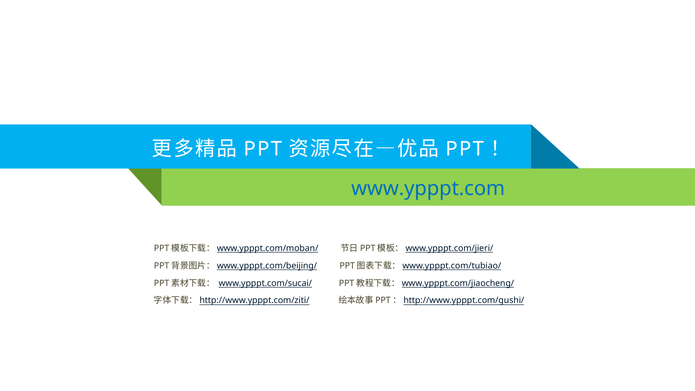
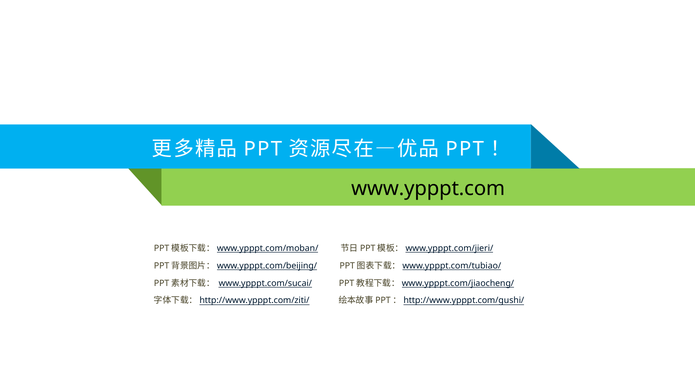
www.ypppt.com colour: blue -> black (428, 188)
